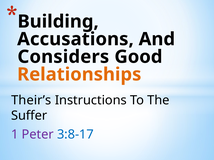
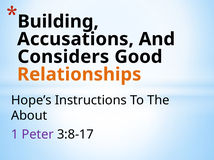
Their’s: Their’s -> Hope’s (31, 101)
Suffer: Suffer -> About (29, 116)
3:8-17 colour: blue -> black (75, 135)
